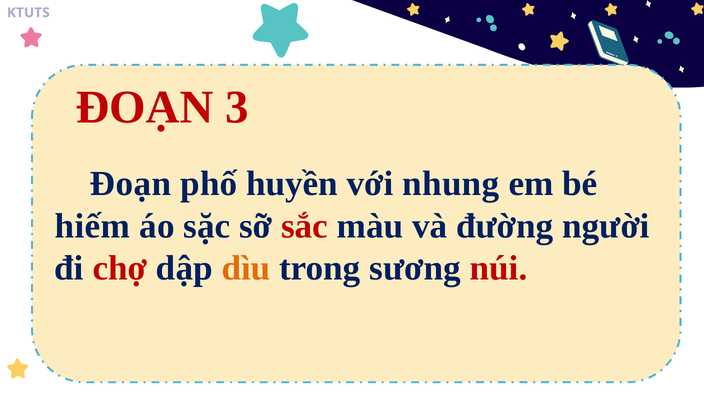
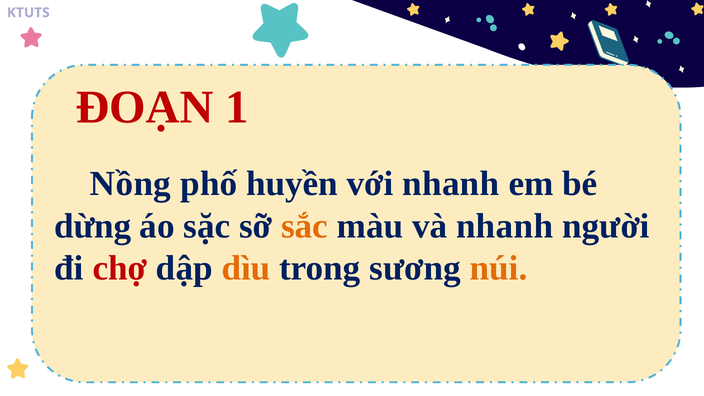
3: 3 -> 1 (237, 107)
Đoạn: Đoạn -> Nồng (130, 184)
với nhung: nhung -> nhanh (451, 184)
hiếm: hiếm -> dừng (93, 226)
sắc colour: red -> orange (305, 226)
và đường: đường -> nhanh (505, 226)
núi colour: red -> orange (498, 268)
